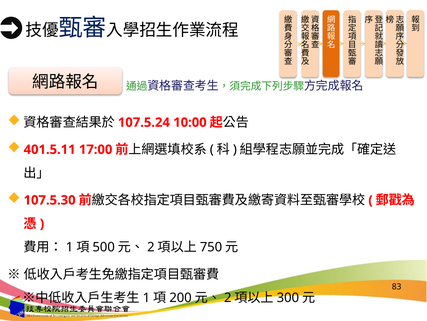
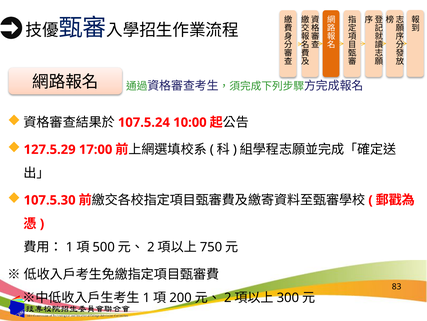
401.5.11: 401.5.11 -> 127.5.29 (50, 149)
